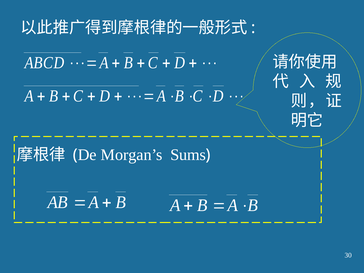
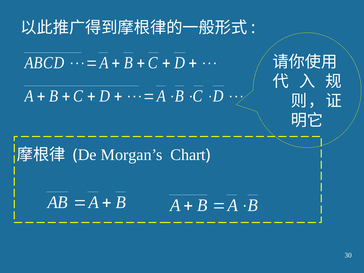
Sums: Sums -> Chart (188, 155)
